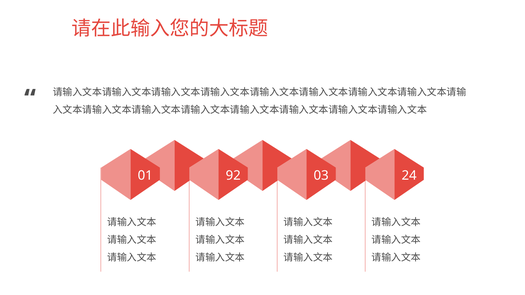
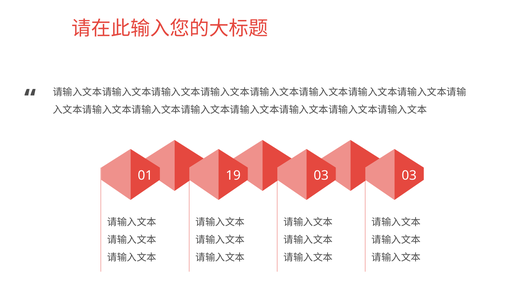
92: 92 -> 19 (233, 176)
03 24: 24 -> 03 (409, 176)
